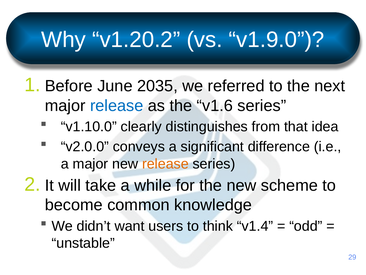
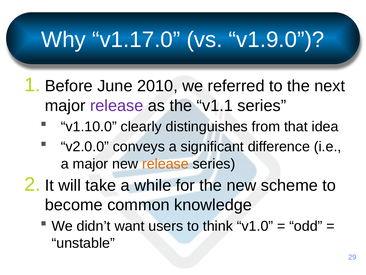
v1.20.2: v1.20.2 -> v1.17.0 (136, 40)
2035: 2035 -> 2010 (157, 86)
release colour: blue -> purple (117, 105)
v1.6: v1.6 -> v1.1 (215, 105)
v1.4: v1.4 -> v1.0 (255, 226)
